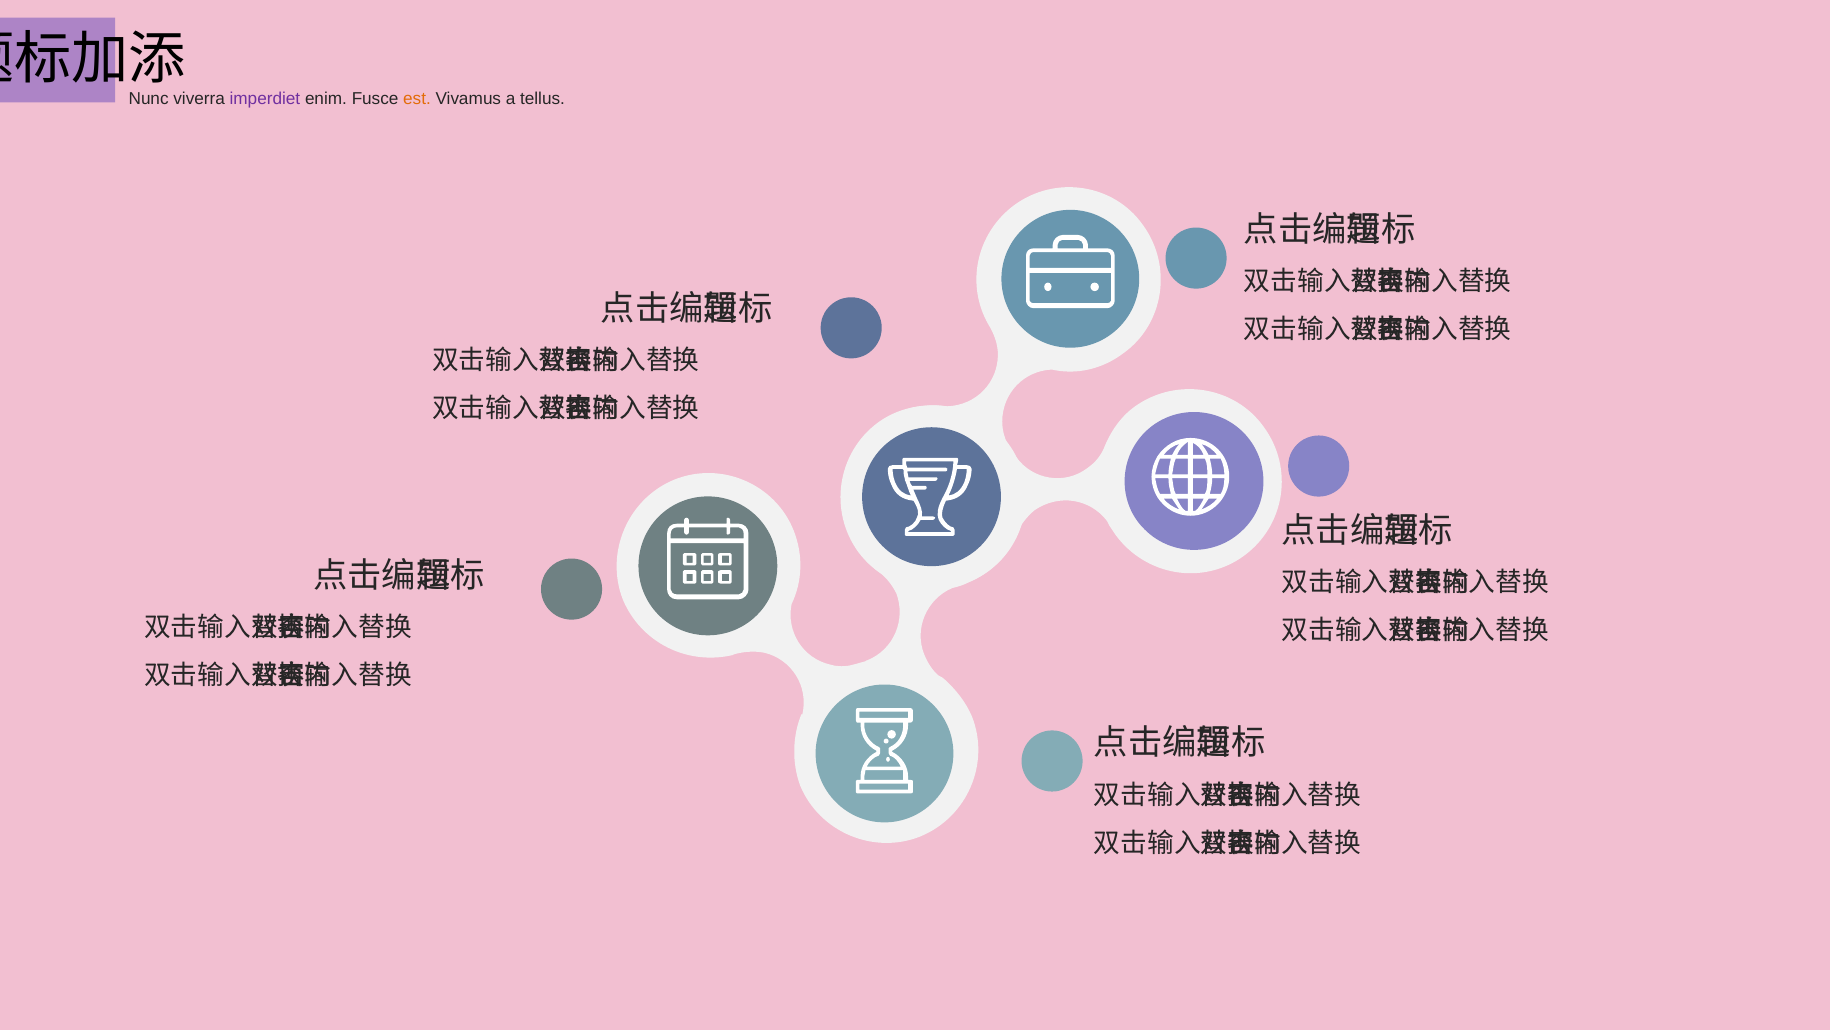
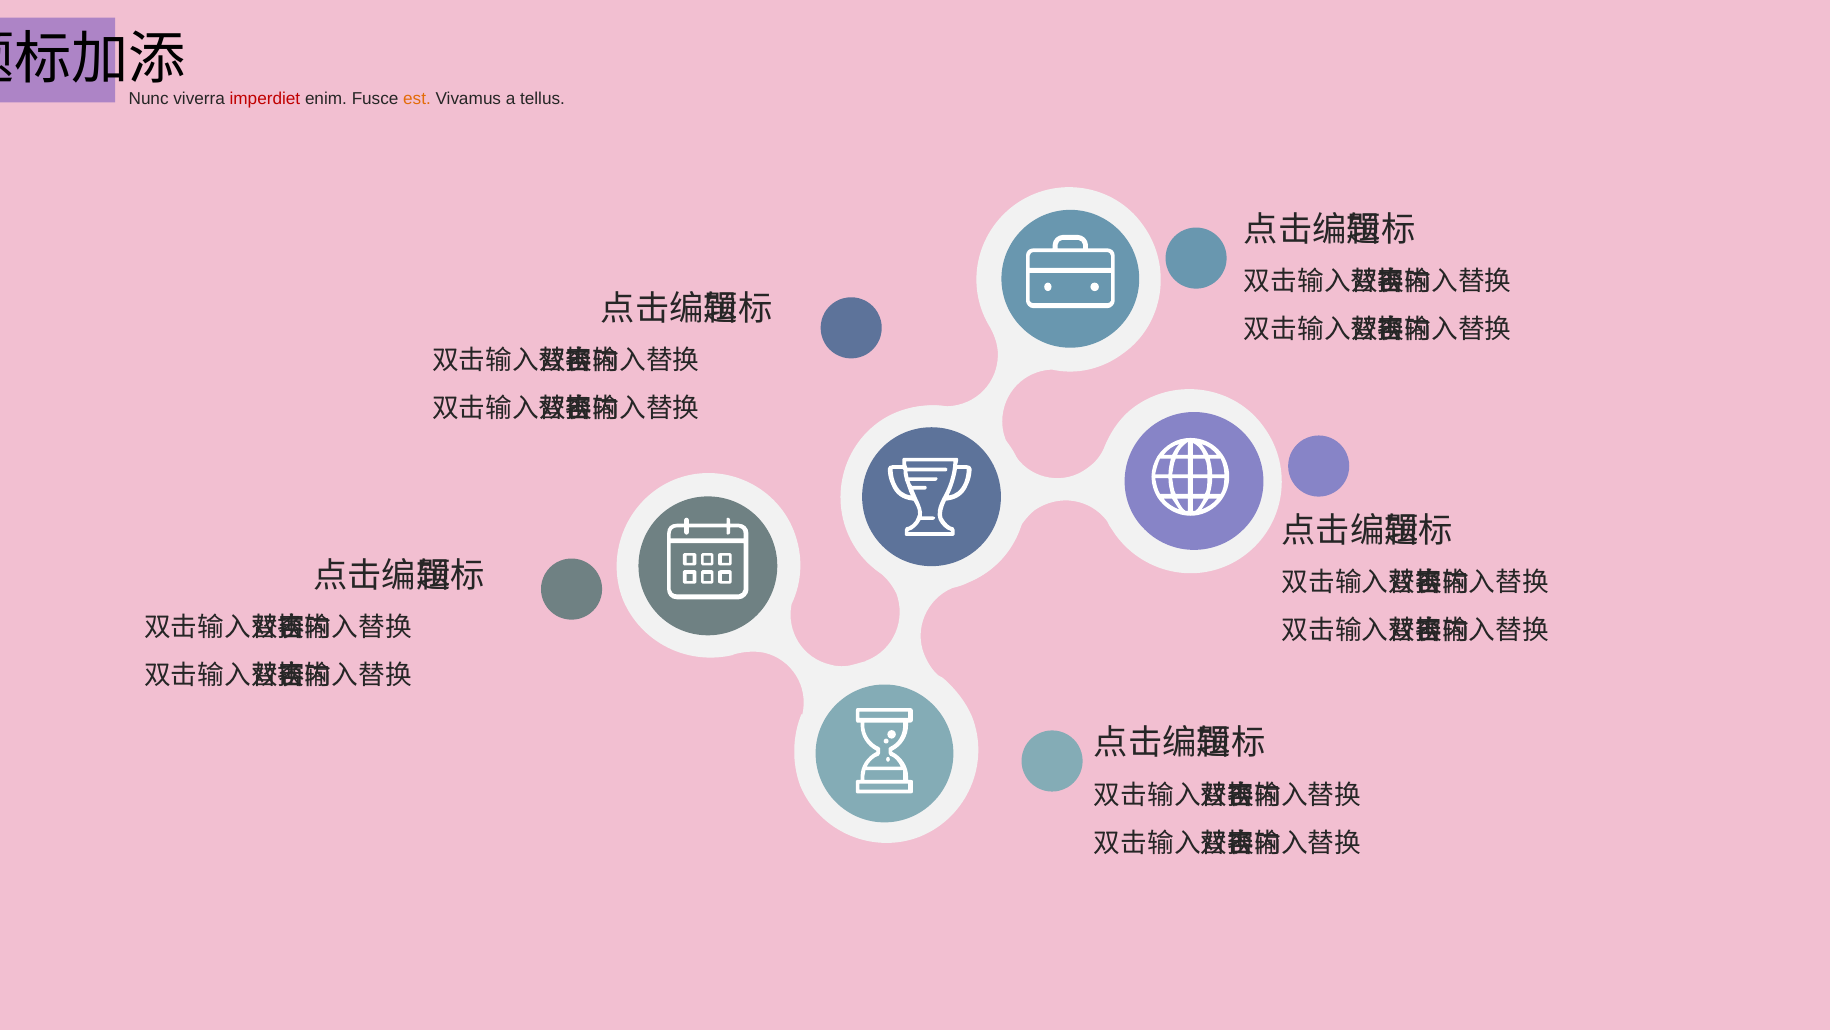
imperdiet colour: purple -> red (265, 98)
